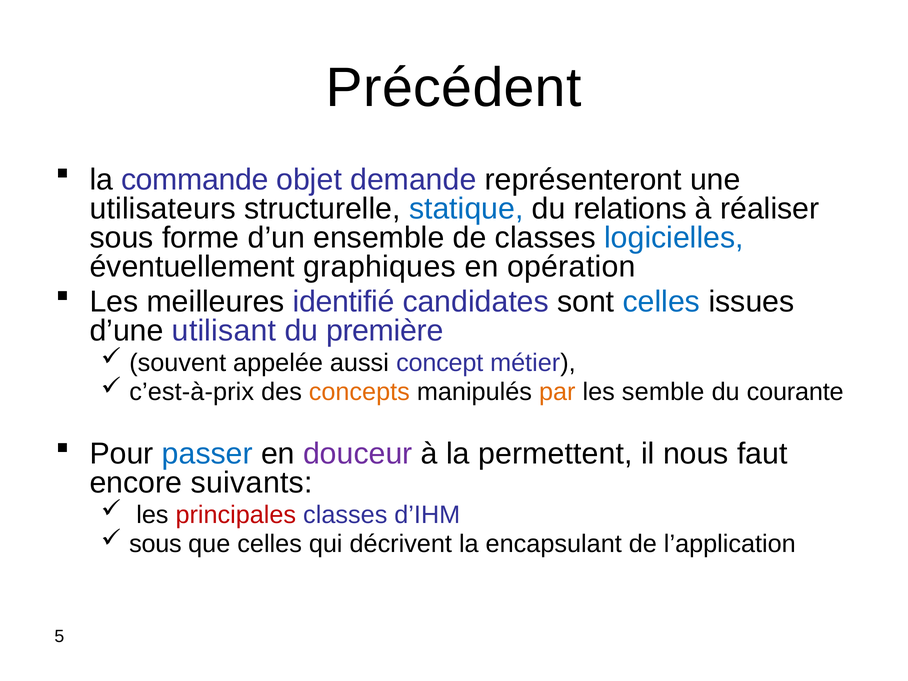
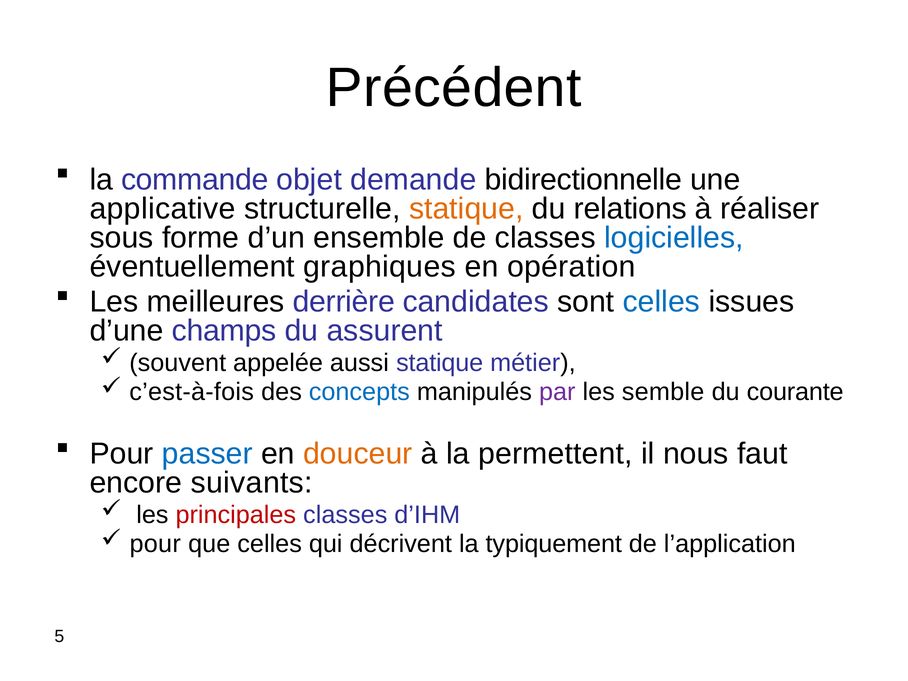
représenteront: représenteront -> bidirectionnelle (583, 180)
utilisateurs: utilisateurs -> applicative (163, 209)
statique colour: blue -> orange (466, 209)
identifié: identifié -> derrière (344, 302)
utilisant: utilisant -> champs (224, 331)
première: première -> assurent (385, 331)
aussi concept: concept -> statique (440, 363)
c’est-à-prix: c’est-à-prix -> c’est-à-fois (192, 392)
concepts colour: orange -> blue (359, 392)
par colour: orange -> purple (557, 392)
douceur colour: purple -> orange (358, 454)
sous: sous -> pour (155, 544)
encapsulant: encapsulant -> typiquement (554, 544)
